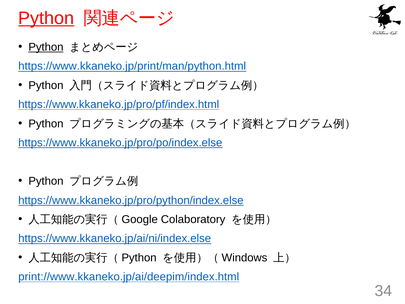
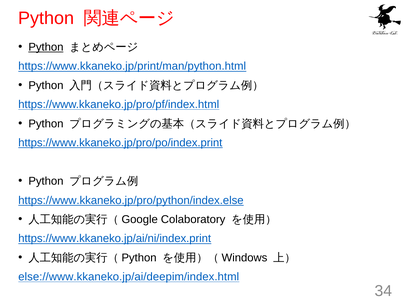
Python underline: present -> none (46, 18)
https://www.kkaneko.jp/pro/po/index.else: https://www.kkaneko.jp/pro/po/index.else -> https://www.kkaneko.jp/pro/po/index.print (120, 143)
https://www.kkaneko.jp/ai/ni/index.else: https://www.kkaneko.jp/ai/ni/index.else -> https://www.kkaneko.jp/ai/ni/index.print (115, 238)
print://www.kkaneko.jp/ai/deepim/index.html: print://www.kkaneko.jp/ai/deepim/index.html -> else://www.kkaneko.jp/ai/deepim/index.html (129, 277)
